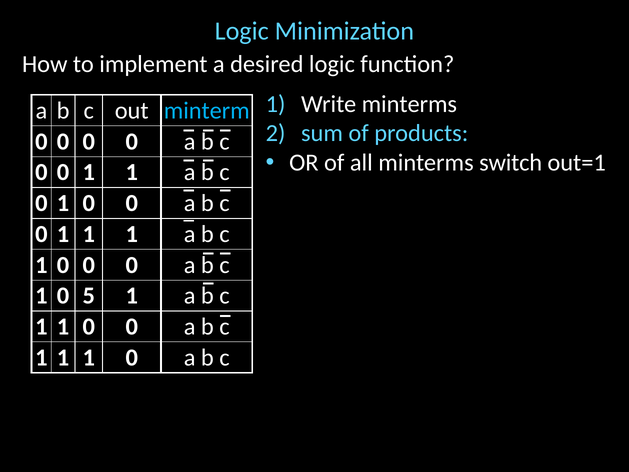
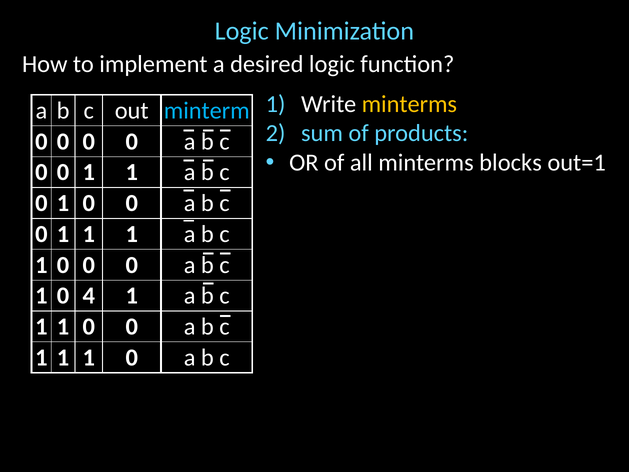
minterms colour: white -> yellow (409, 104)
switch: switch -> blocks (511, 163)
5: 5 -> 4 (89, 296)
